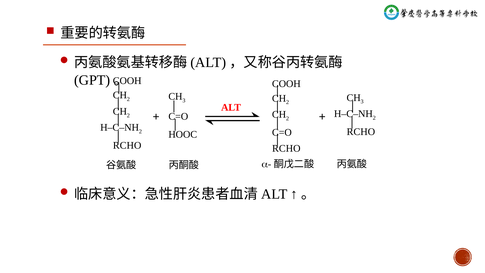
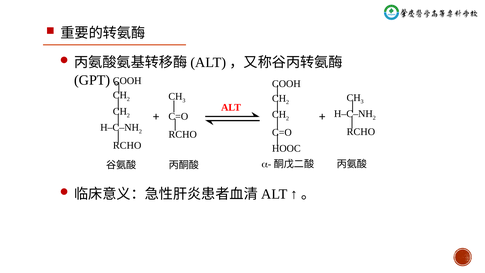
HOOC: HOOC -> RCHO (183, 134)
RCHO: RCHO -> HOOC (286, 148)
